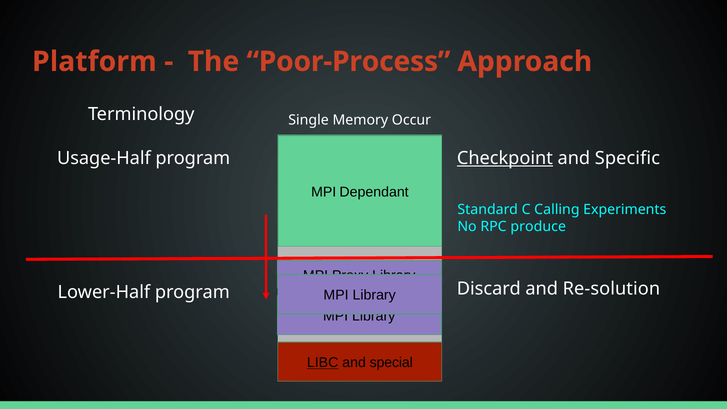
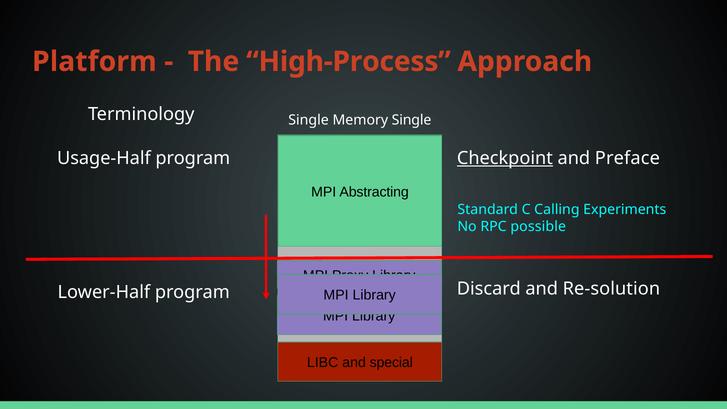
Poor-Process: Poor-Process -> High-Process (348, 62)
Memory Occur: Occur -> Single (412, 120)
Specific: Specific -> Preface (627, 158)
Dependant: Dependant -> Abstracting (374, 192)
produce: produce -> possible (538, 227)
LIBC underline: present -> none (323, 363)
